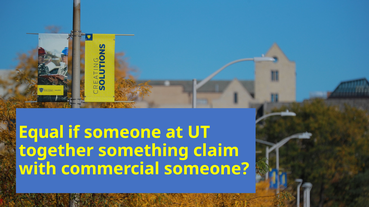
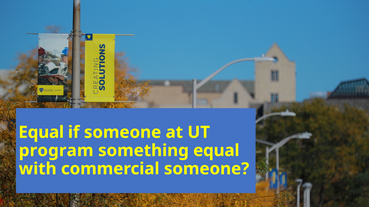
together: together -> program (56, 151)
something claim: claim -> equal (216, 151)
